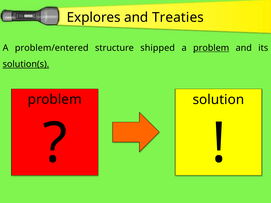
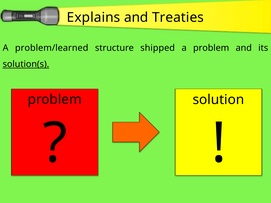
Explores: Explores -> Explains (94, 17)
problem/entered: problem/entered -> problem/learned (52, 48)
problem underline: present -> none (211, 48)
